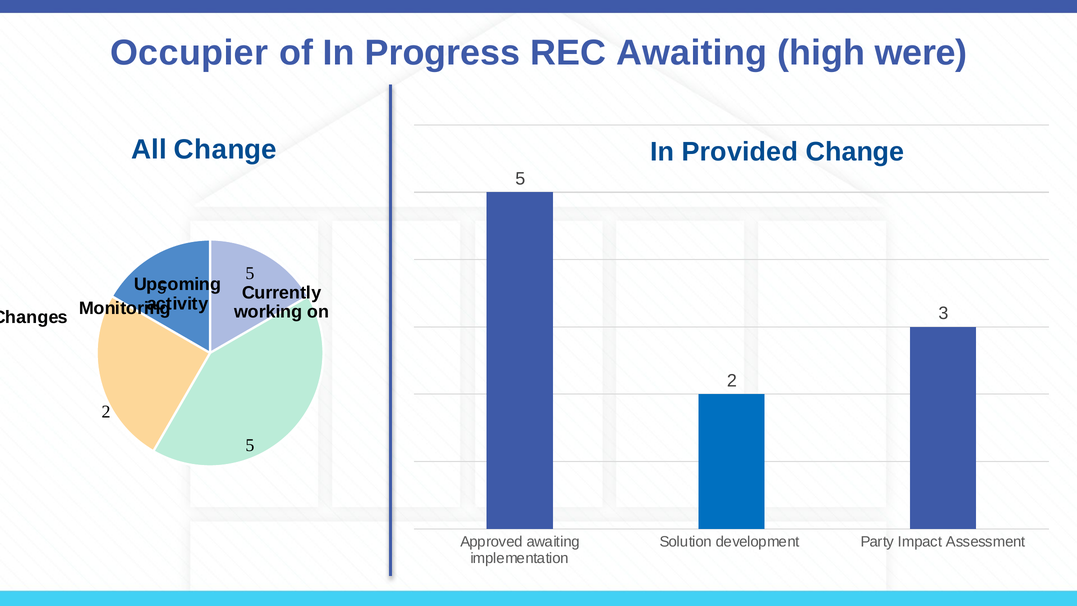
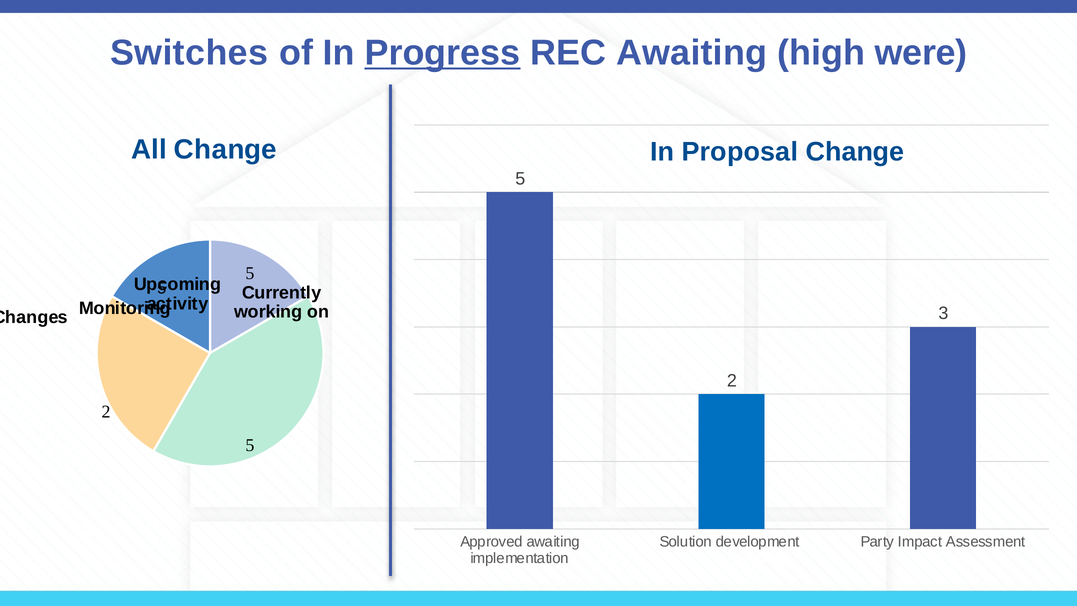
Occupier: Occupier -> Switches (189, 53)
Progress underline: none -> present (442, 53)
Provided: Provided -> Proposal (740, 152)
